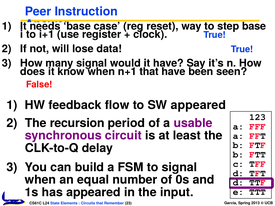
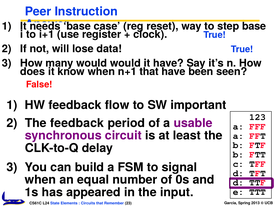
many signal: signal -> would (92, 63)
SW appeared: appeared -> important (198, 105)
The recursion: recursion -> feedback (77, 123)
